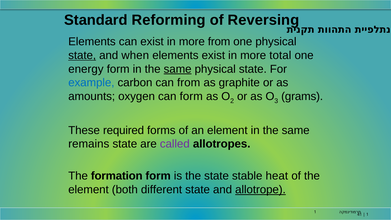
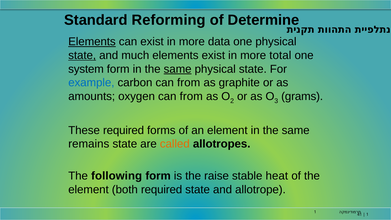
Reversing: Reversing -> Determine (264, 20)
Elements underline: none -> present (92, 42)
more from: from -> data (219, 42)
when: when -> much (135, 55)
energy: energy -> system (86, 69)
oxygen can form: form -> from (191, 96)
called colour: purple -> orange (175, 144)
formation: formation -> following (117, 176)
the state: state -> raise (217, 176)
both different: different -> required (162, 190)
allotrope underline: present -> none (260, 190)
